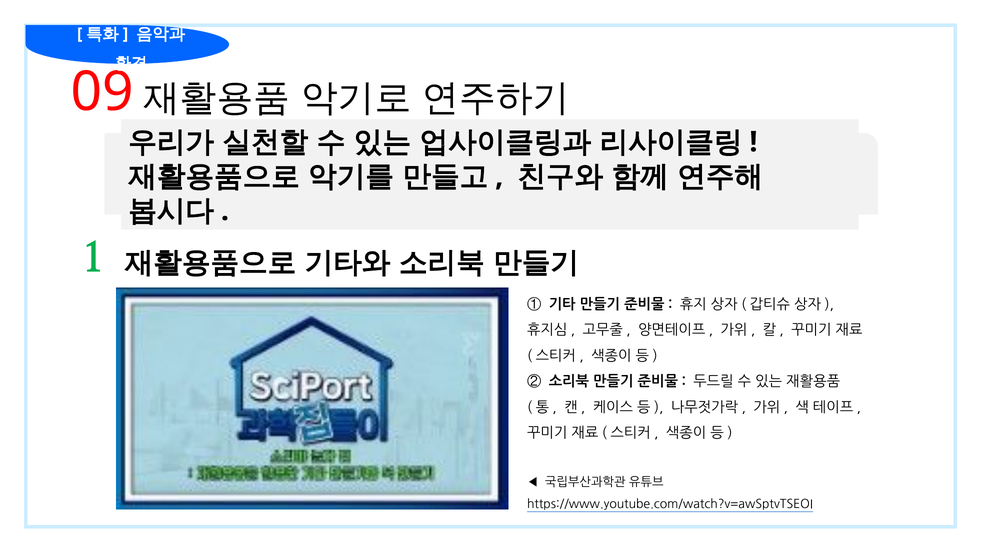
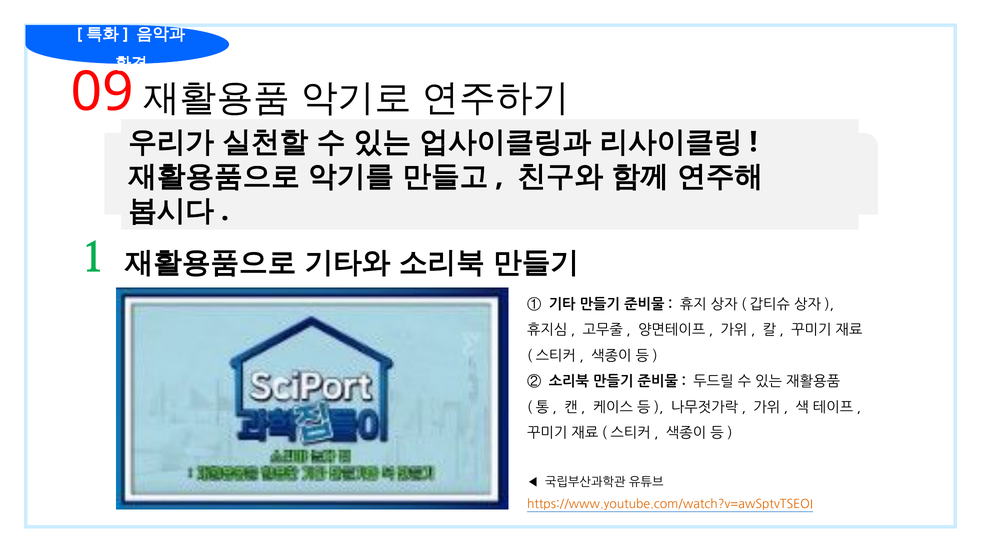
https://www.youtube.com/watch?v=awSptvTSEOI colour: black -> orange (670, 504)
